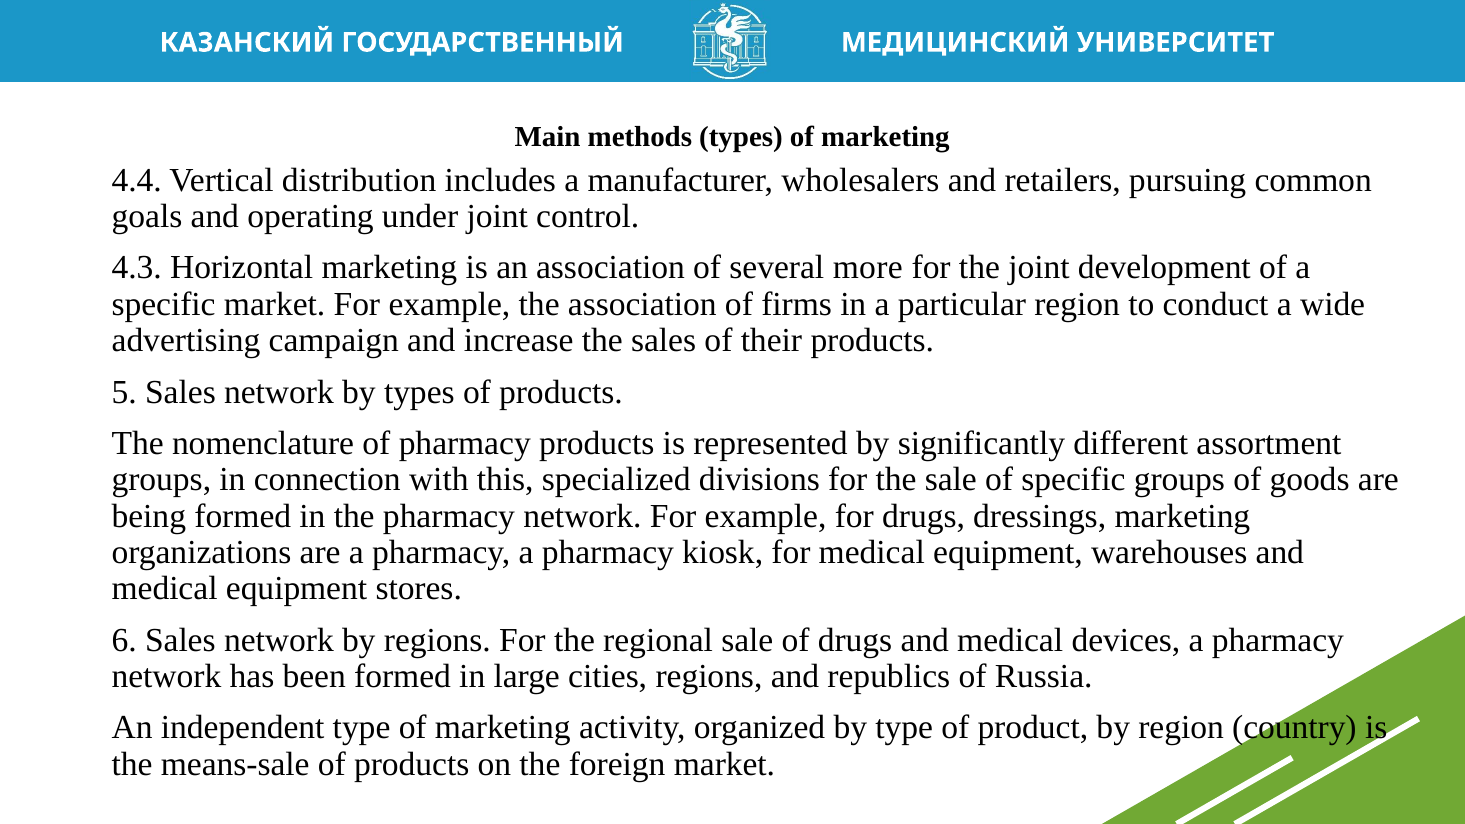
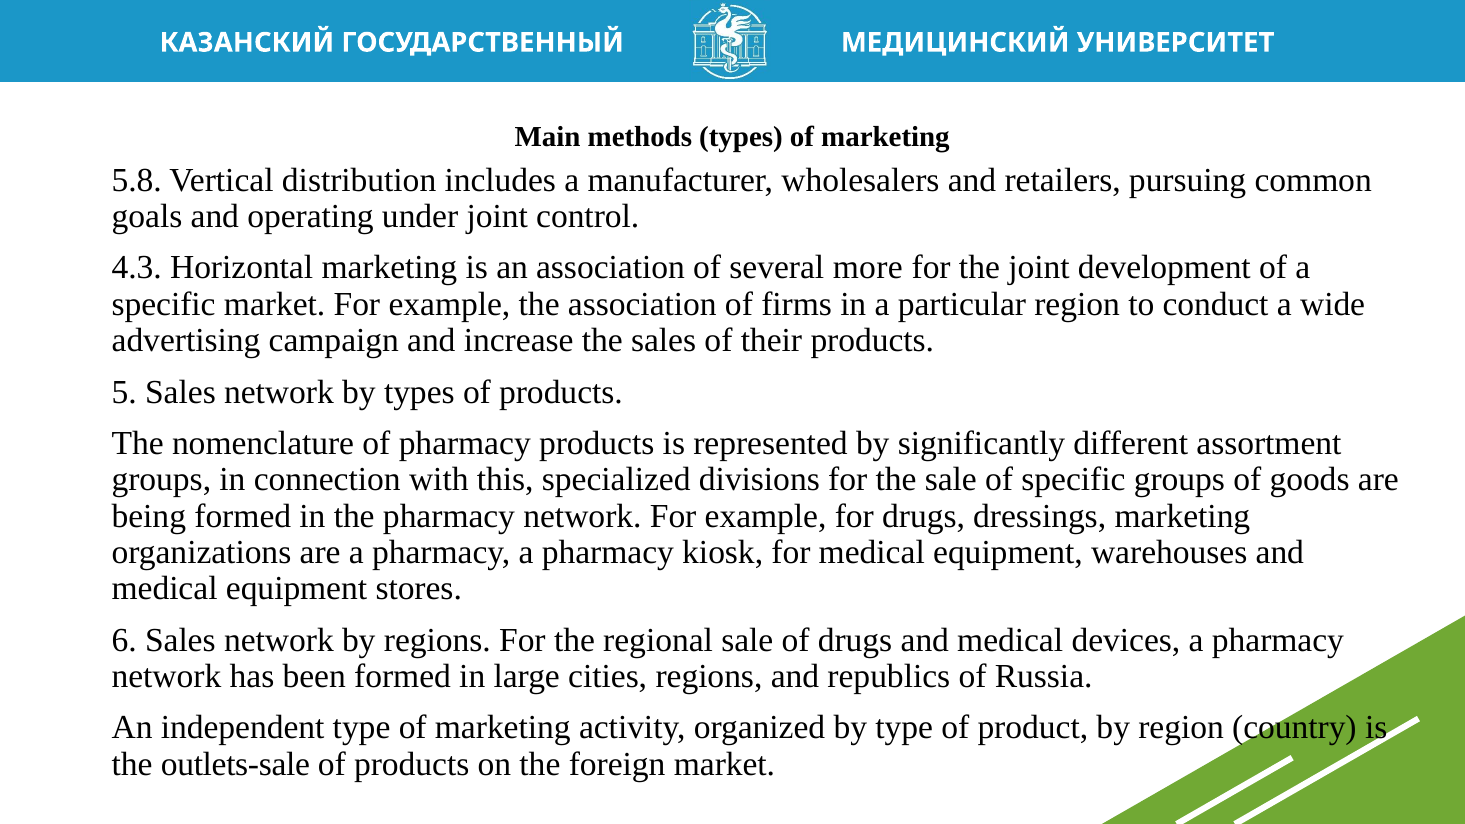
4.4: 4.4 -> 5.8 (137, 180)
means-sale: means-sale -> outlets-sale (235, 764)
